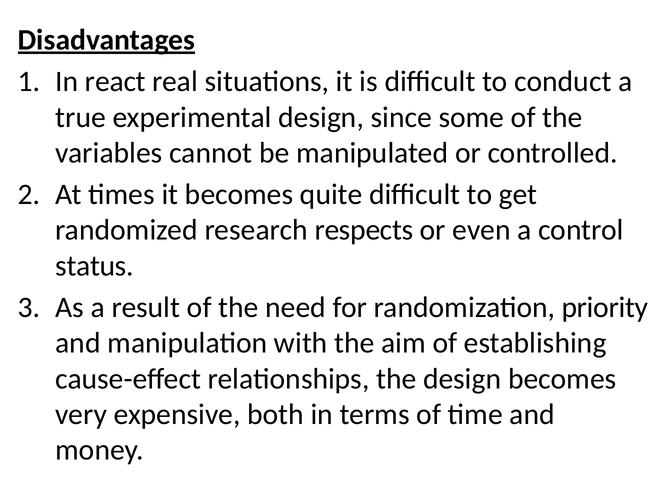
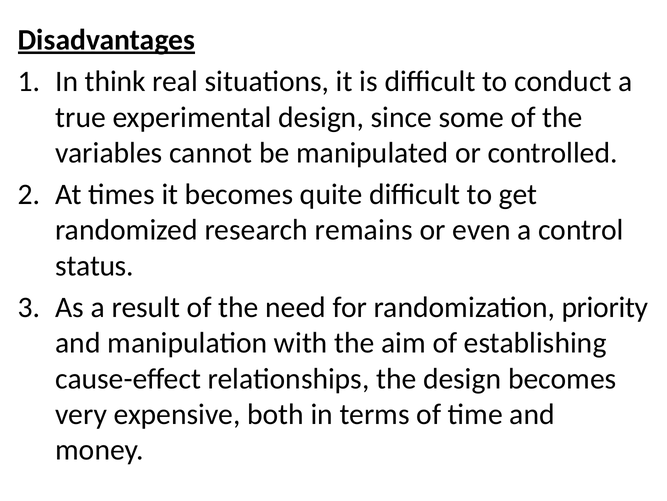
react: react -> think (115, 81)
respects: respects -> remains (364, 230)
